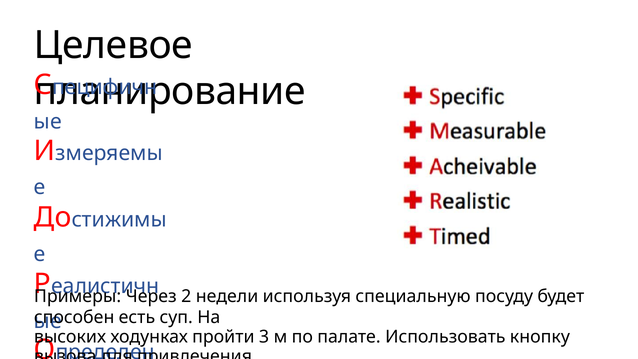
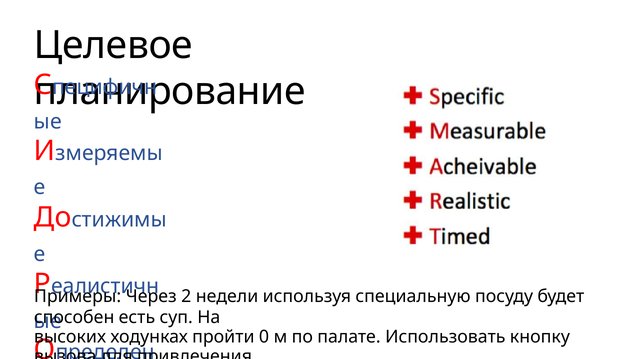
3: 3 -> 0 (264, 337)
